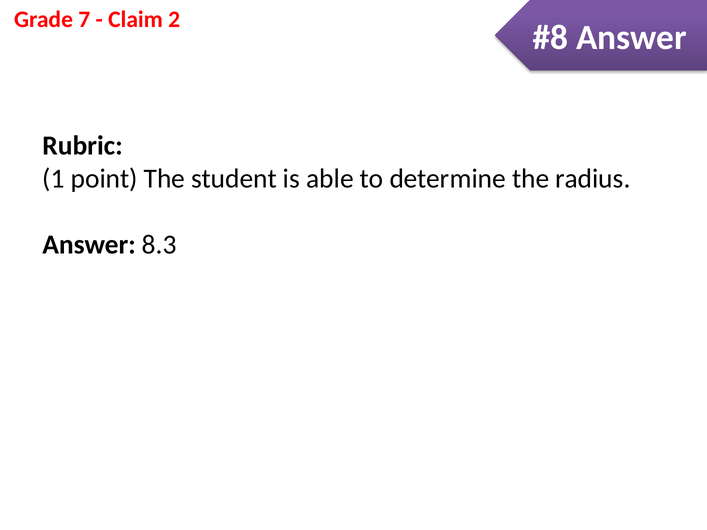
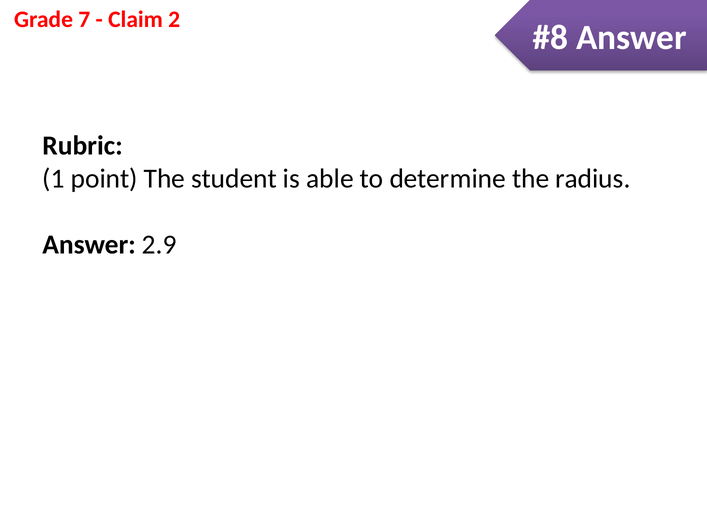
8.3: 8.3 -> 2.9 (159, 245)
